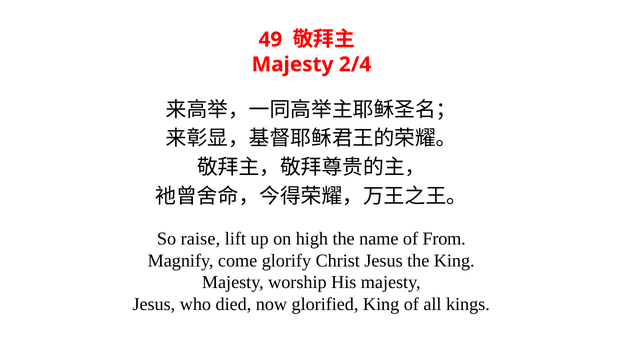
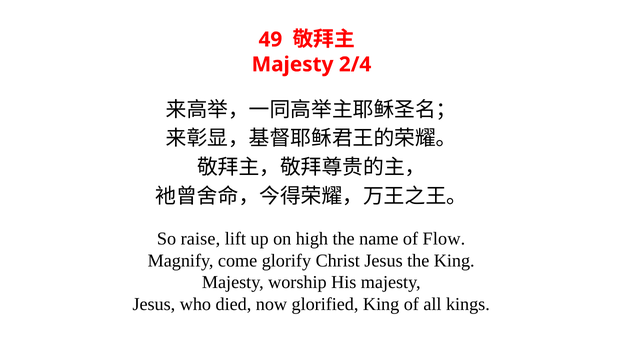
From: From -> Flow (444, 239)
